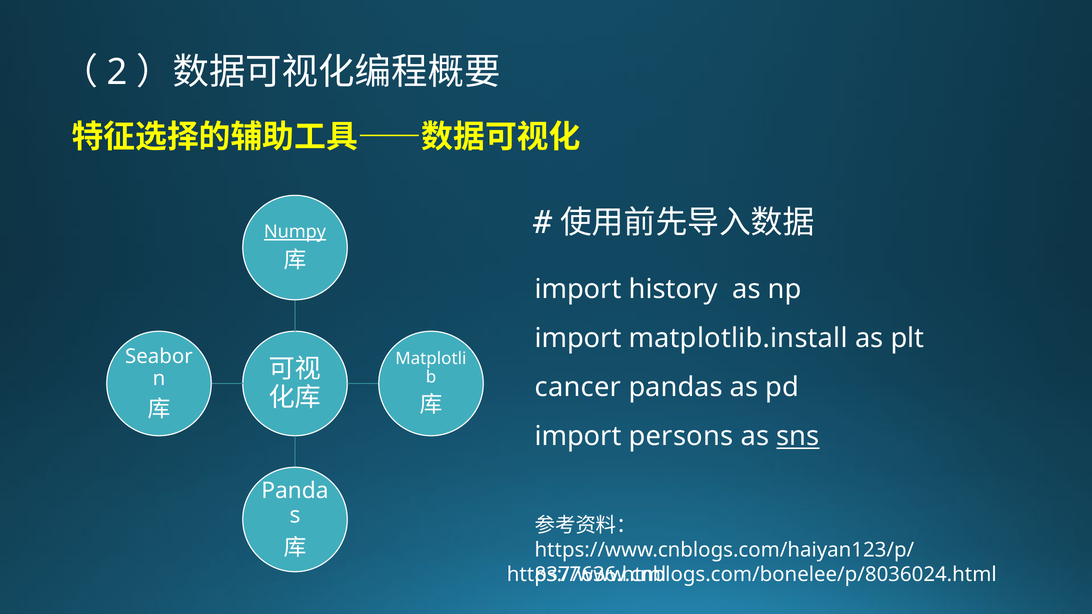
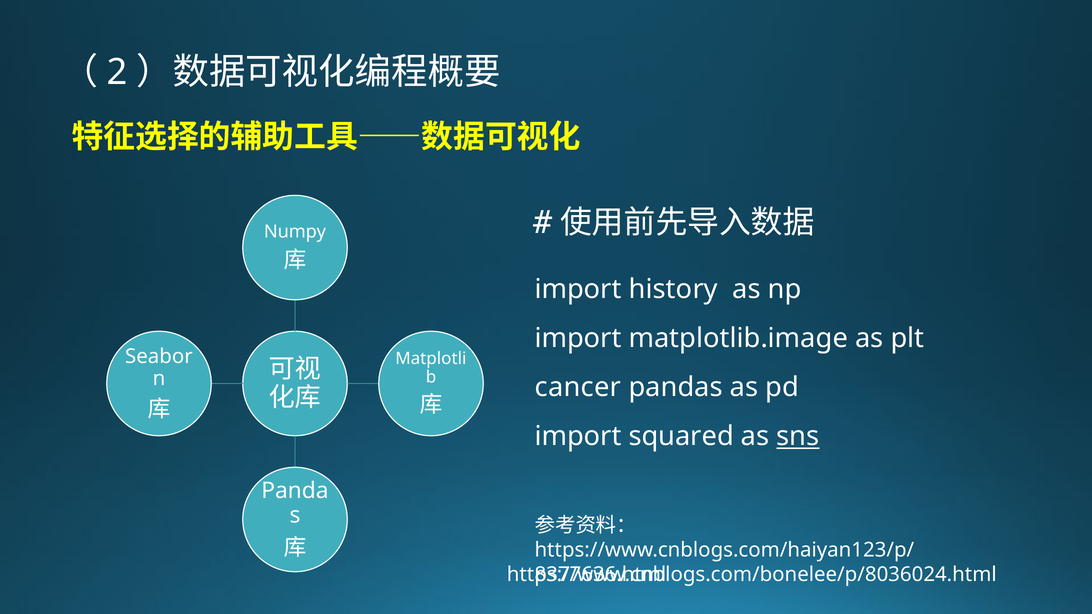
Numpy underline: present -> none (295, 232)
matplotlib.install: matplotlib.install -> matplotlib.image (738, 338)
persons: persons -> squared (681, 437)
